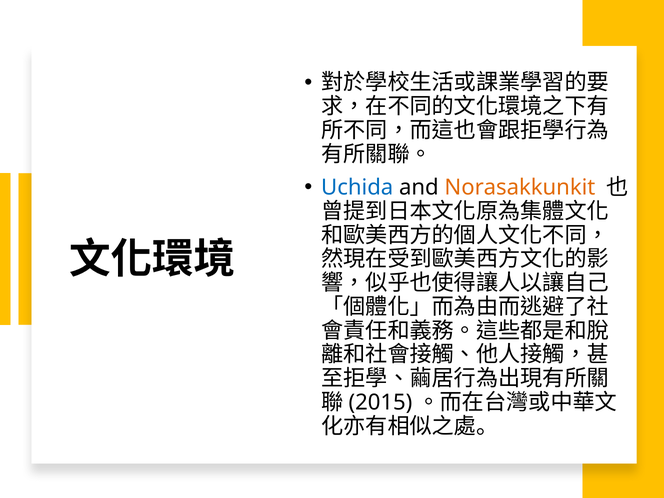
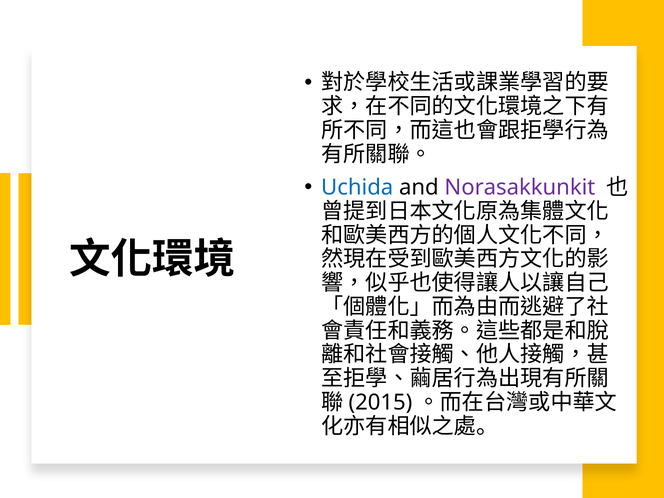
Norasakkunkit colour: orange -> purple (520, 187)
